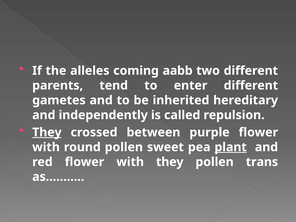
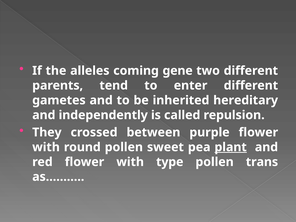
aabb: aabb -> gene (178, 71)
They underline: present -> none (47, 132)
with they: they -> type (170, 162)
